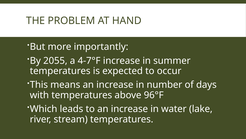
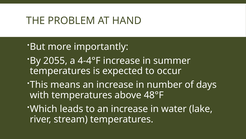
4-7°F: 4-7°F -> 4-4°F (89, 60)
96°F: 96°F -> 48°F (154, 95)
